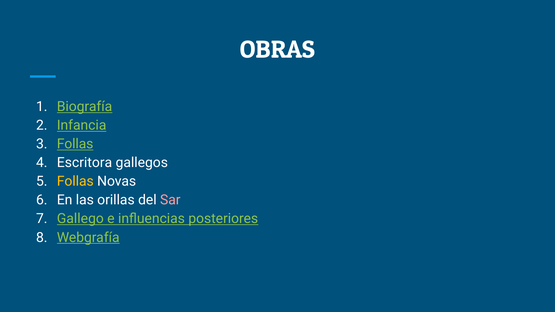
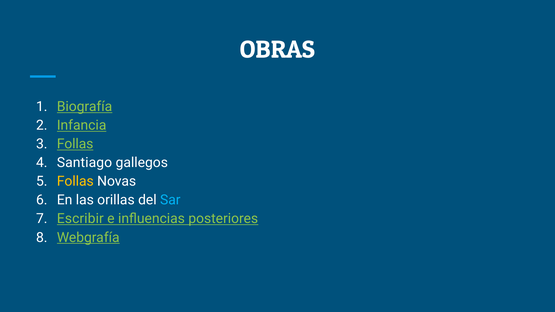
Escritora: Escritora -> Santiago (84, 163)
Sar colour: pink -> light blue (170, 200)
Gallego: Gallego -> Escribir (80, 219)
